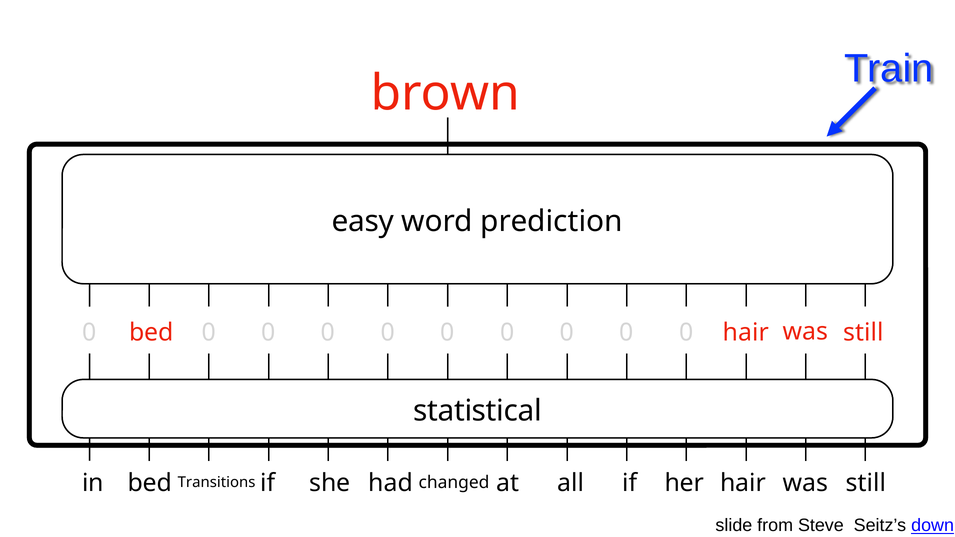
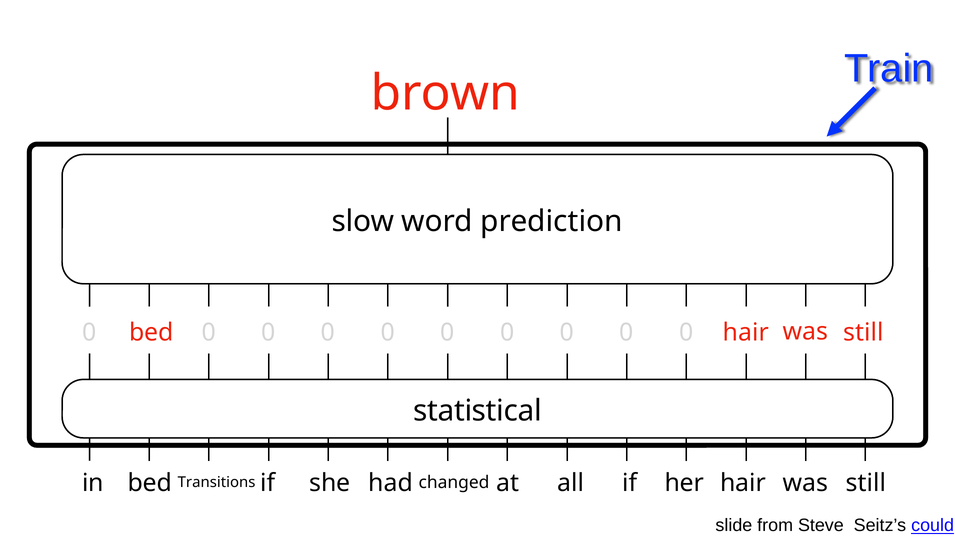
easy: easy -> slow (363, 221)
down: down -> could (933, 526)
